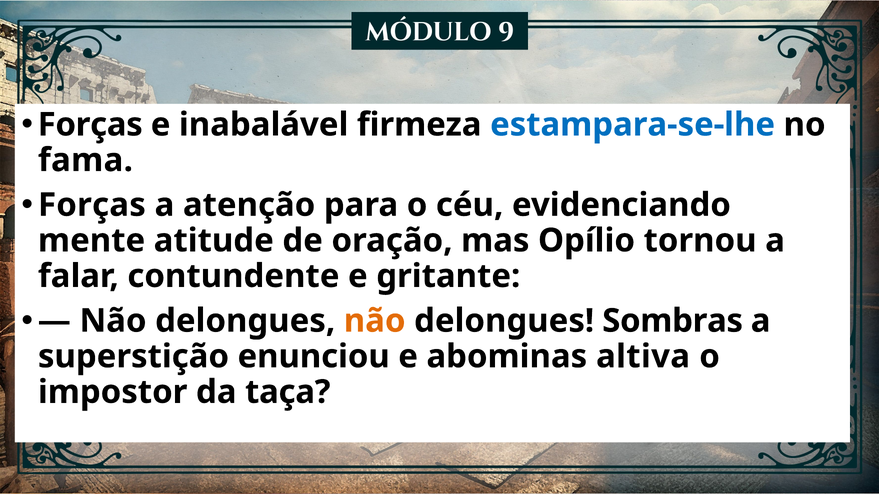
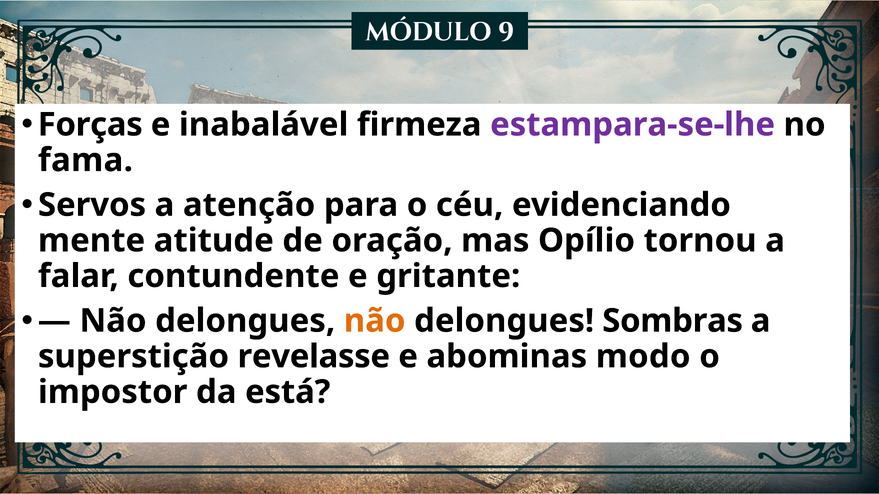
estampara-se-lhe colour: blue -> purple (633, 125)
Forças: Forças -> Servos (92, 205)
enunciou: enunciou -> revelasse (314, 357)
altiva: altiva -> modo (643, 357)
taça: taça -> está (288, 392)
